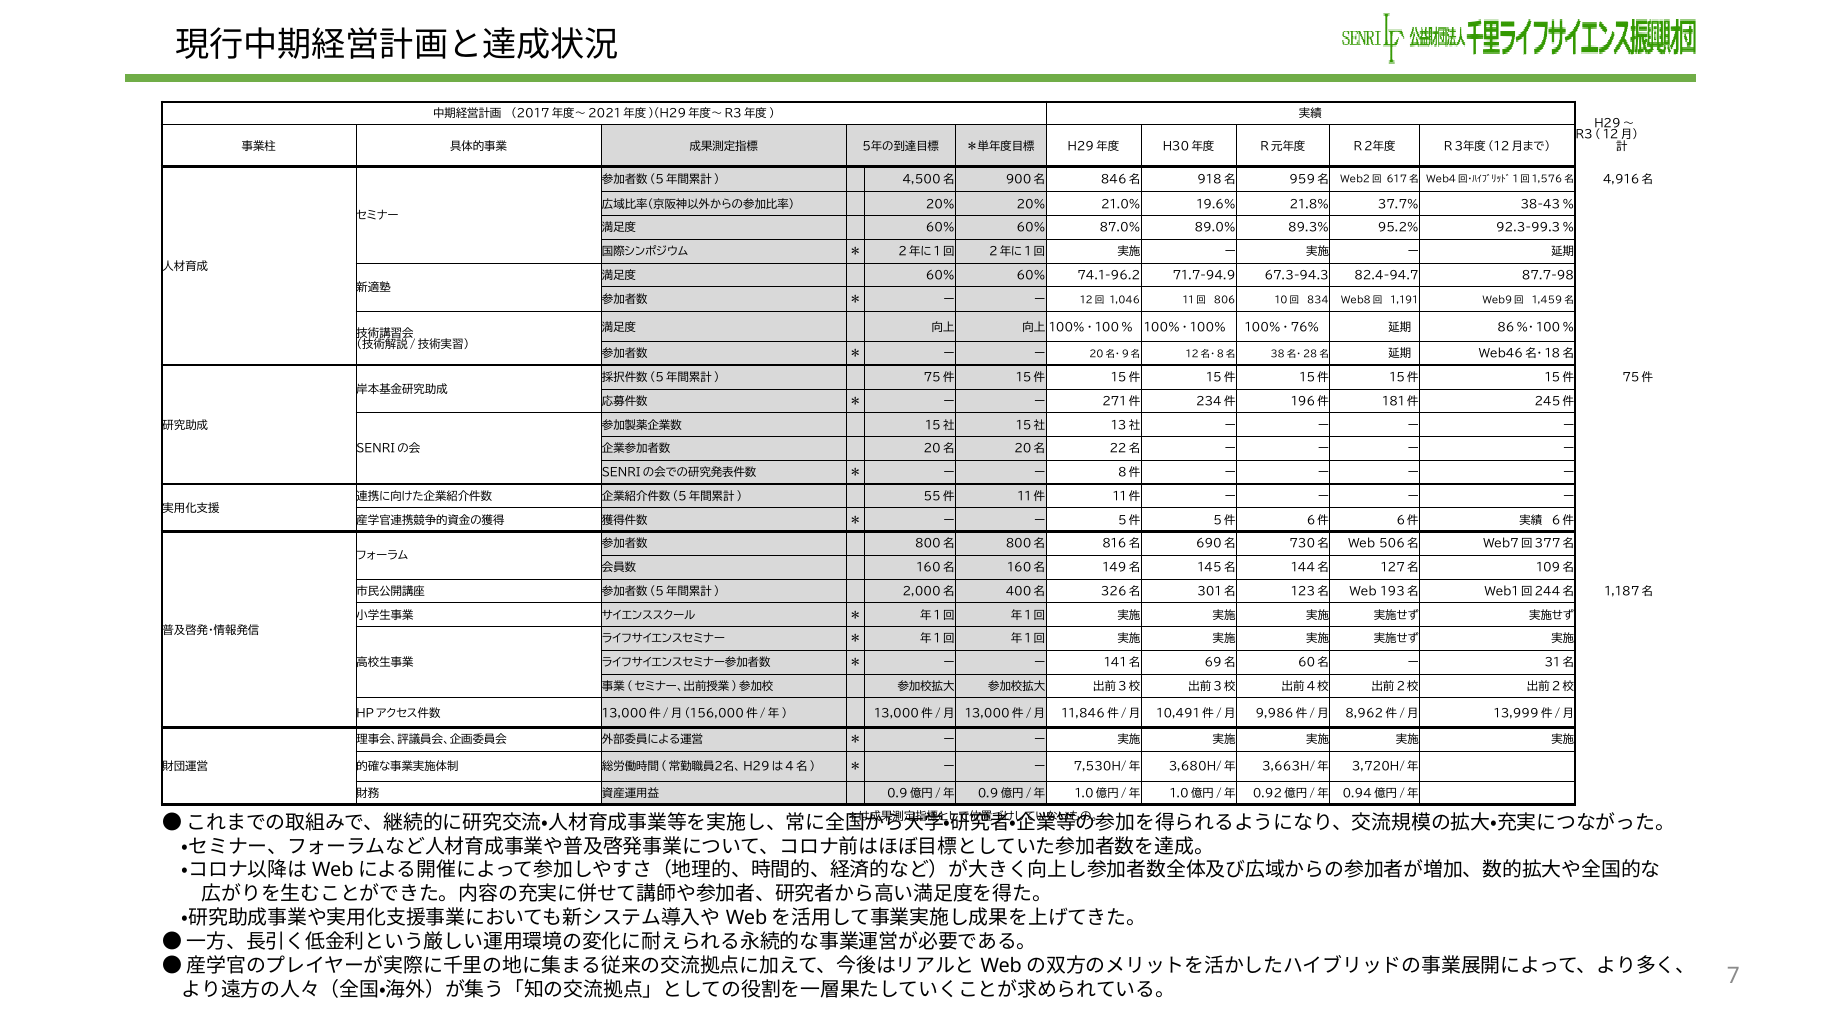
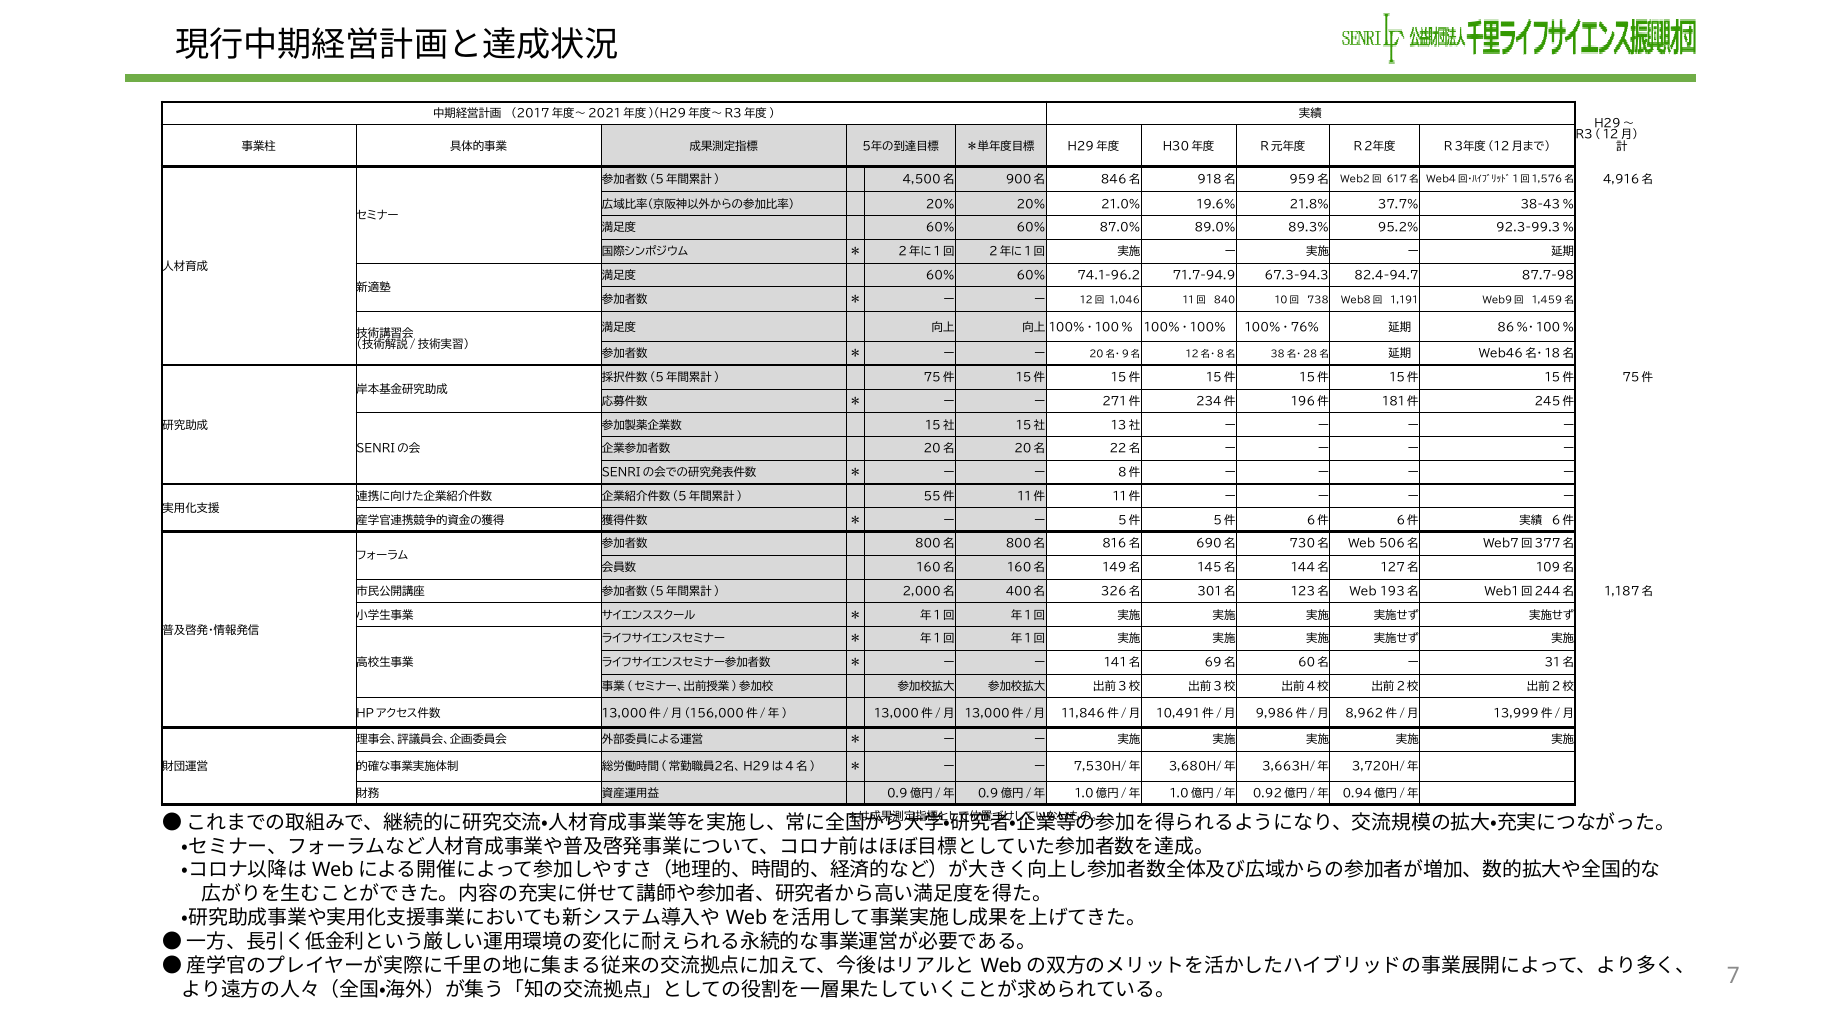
806: 806 -> 840 (1225, 300)
834: 834 -> 738 (1318, 300)
